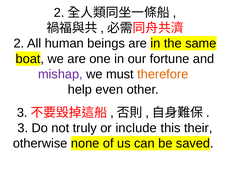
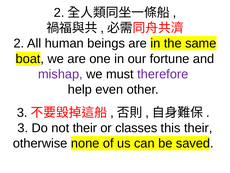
therefore colour: orange -> purple (163, 74)
not truly: truly -> their (85, 128)
include: include -> classes (136, 128)
